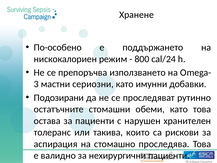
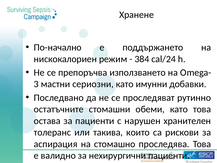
По-особено: По-особено -> По-начално (58, 47)
800: 800 -> 384 (142, 59)
Подозирани: Подозирани -> Последвано (59, 97)
